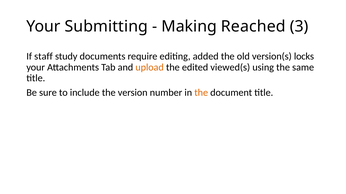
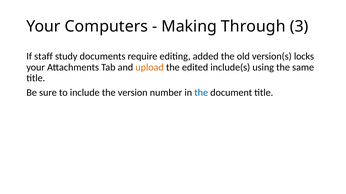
Submitting: Submitting -> Computers (106, 27)
Reached: Reached -> Through (253, 27)
viewed(s: viewed(s -> include(s (230, 67)
the colour: orange -> blue (201, 93)
